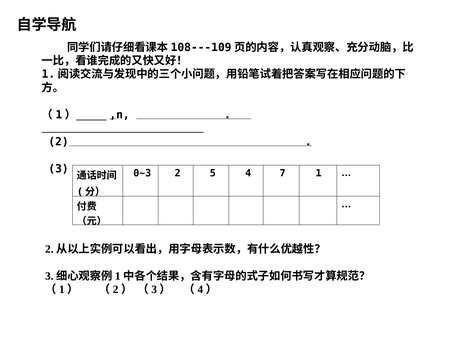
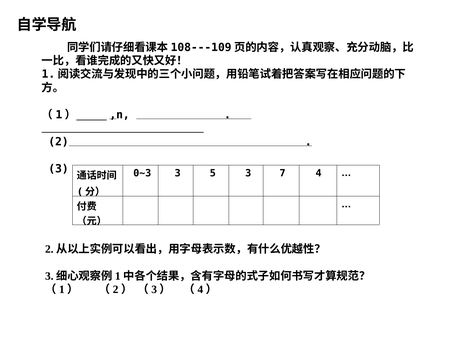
0~3 2: 2 -> 3 (178, 173)
5 4: 4 -> 3 (248, 173)
1: 1 -> 4 (319, 173)
